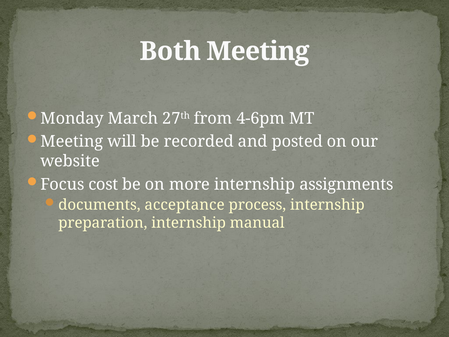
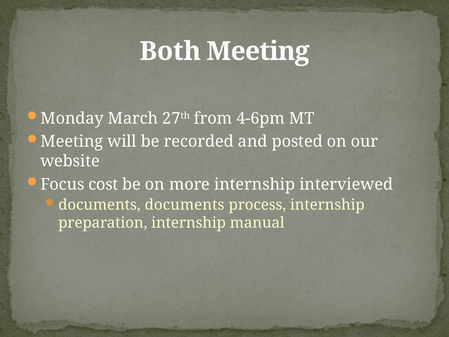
assignments: assignments -> interviewed (346, 184)
documents acceptance: acceptance -> documents (185, 205)
